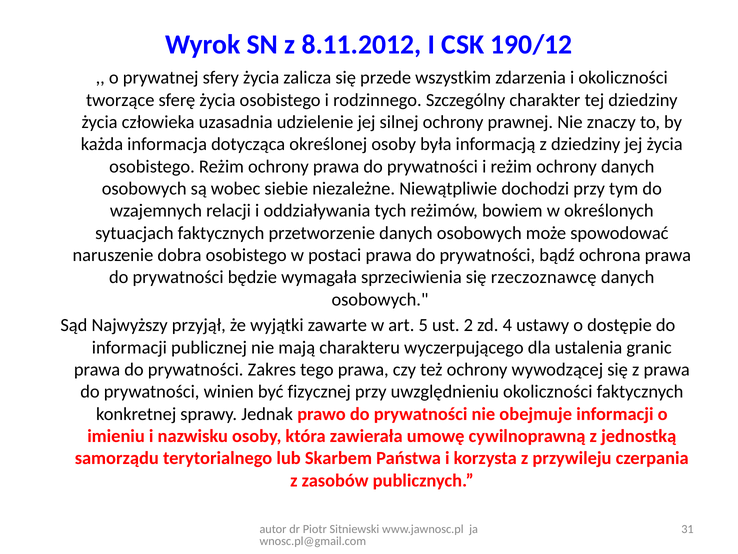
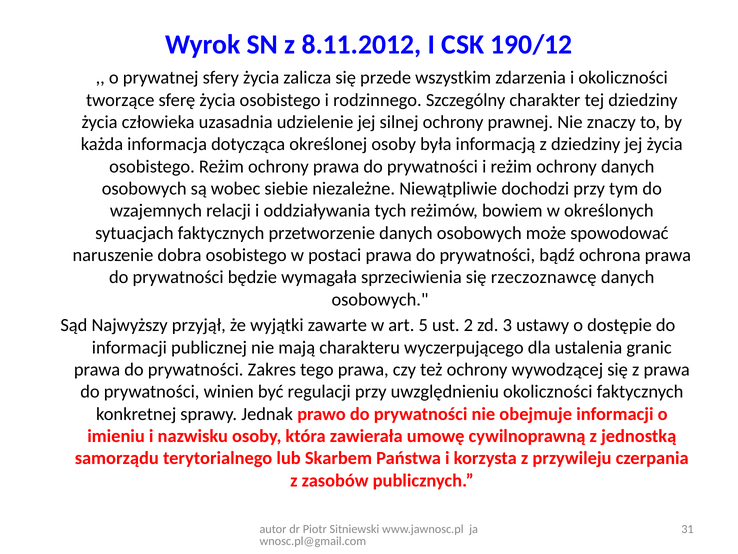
4: 4 -> 3 (507, 325)
fizycznej: fizycznej -> regulacji (319, 391)
